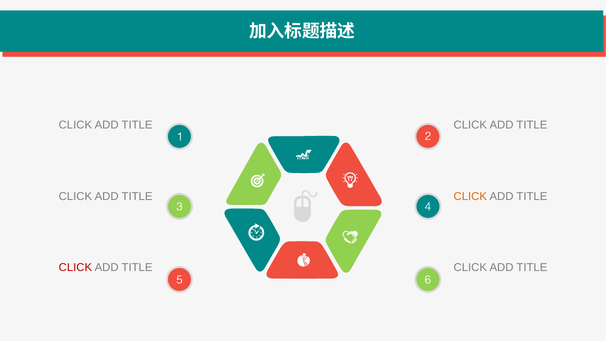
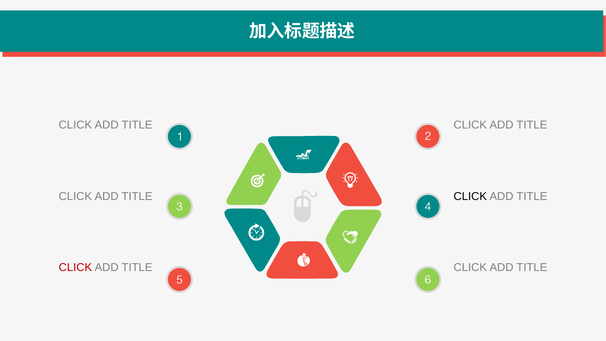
CLICK colour: orange -> black (470, 196)
